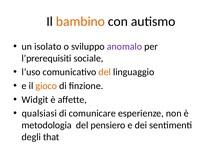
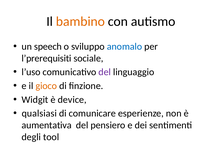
isolato: isolato -> speech (48, 47)
anomalo colour: purple -> blue (125, 47)
del colour: orange -> purple (105, 72)
affette: affette -> device (72, 100)
metodologia: metodologia -> aumentativa (47, 126)
that: that -> tool (51, 137)
